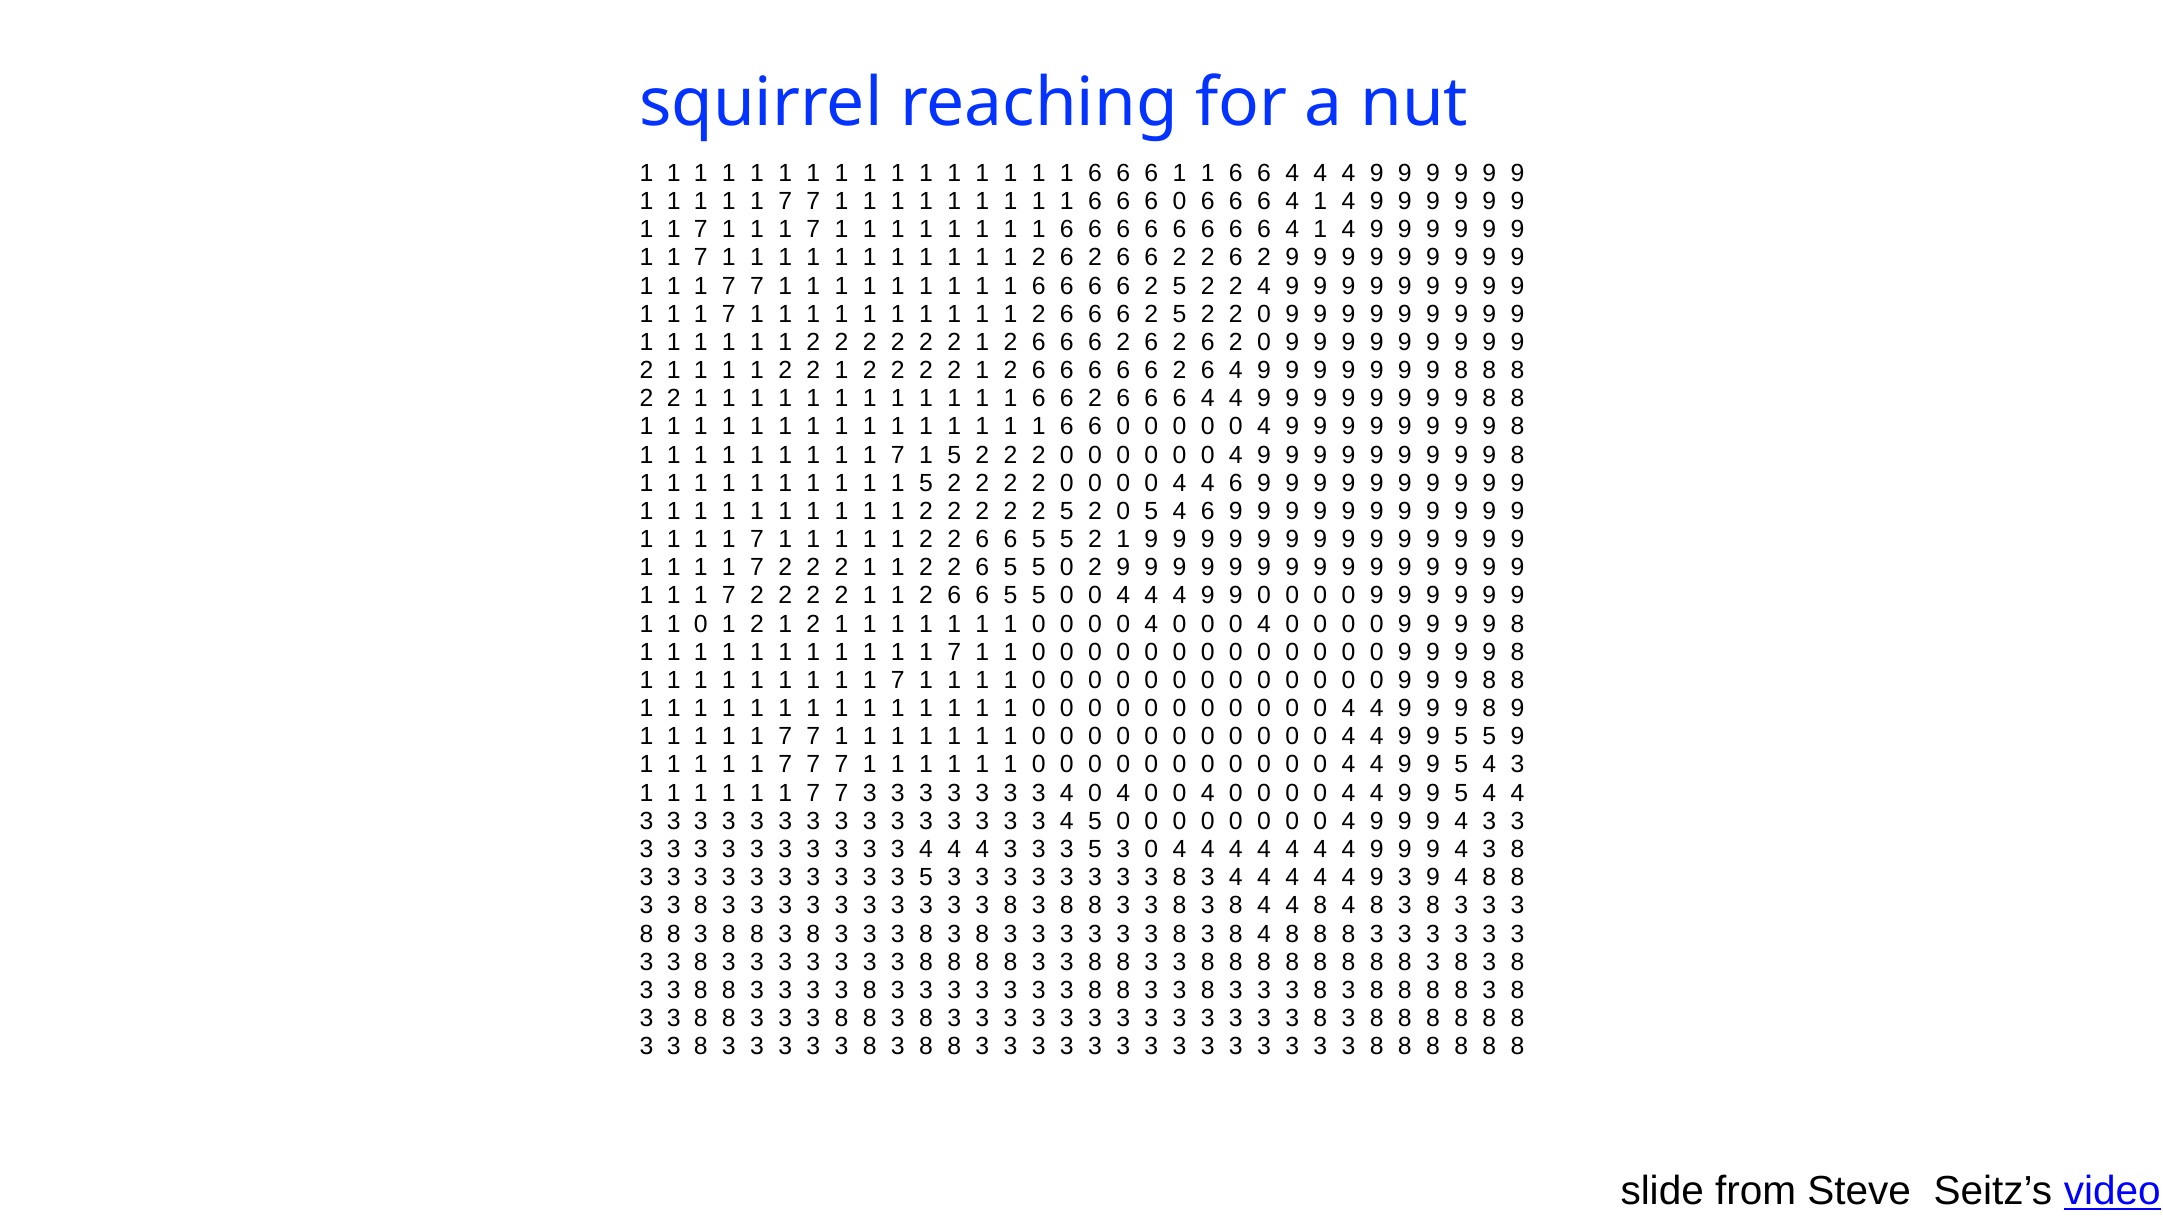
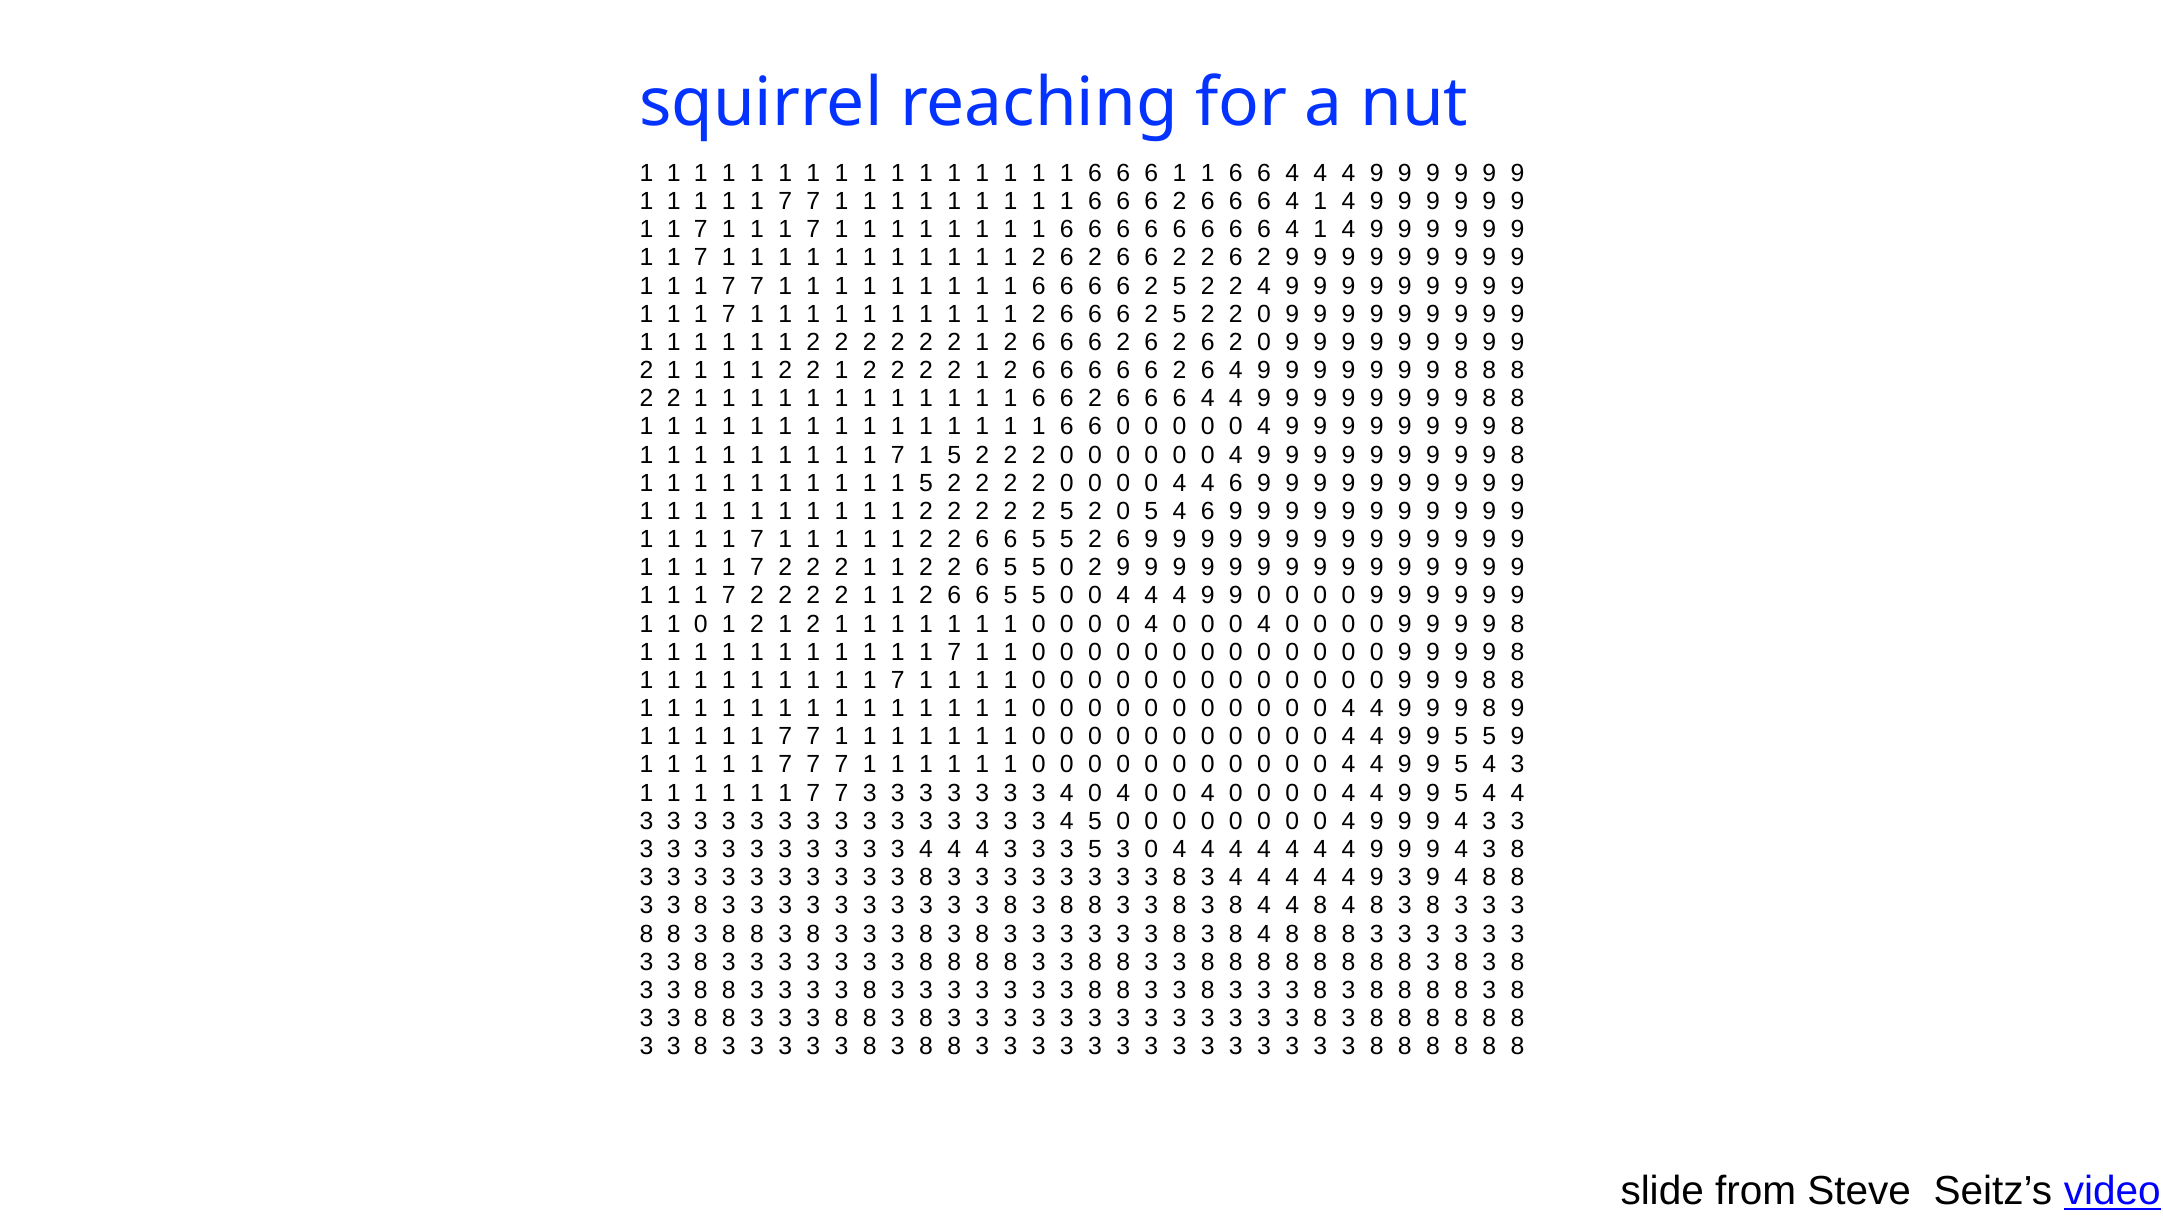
0: 0 -> 2 (1179, 201)
5 2 1: 1 -> 6 (1123, 539)
5: 5 -> 8 (926, 877)
